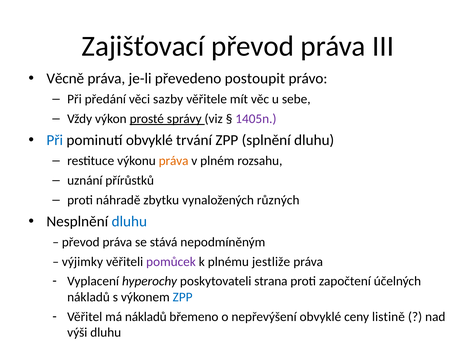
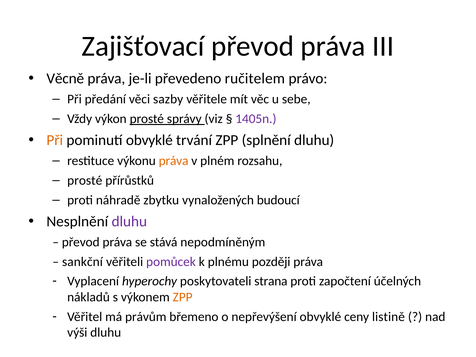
postoupit: postoupit -> ručitelem (255, 79)
Při colour: blue -> orange (55, 140)
uznání: uznání -> prosté (85, 180)
různých: různých -> budoucí (278, 200)
dluhu colour: blue -> purple (129, 221)
výjimky: výjimky -> sankční (82, 262)
jestliže: jestliže -> později (271, 262)
ZPP colour: blue -> orange (183, 297)
má nákladů: nákladů -> právům (146, 317)
